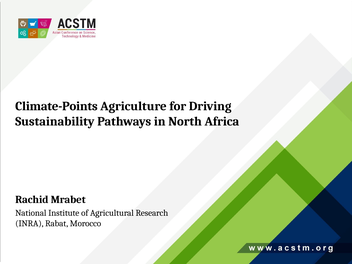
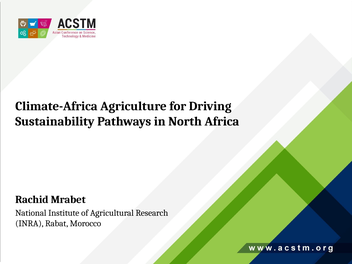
Climate-Points: Climate-Points -> Climate-Africa (56, 106)
